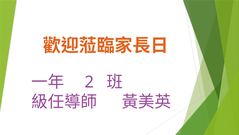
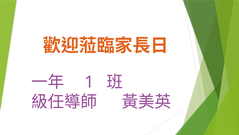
2: 2 -> 1 (89, 82)
